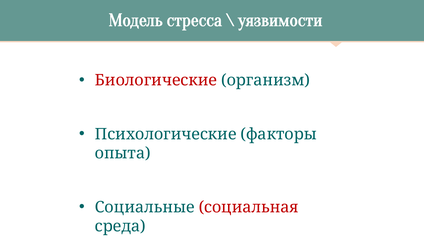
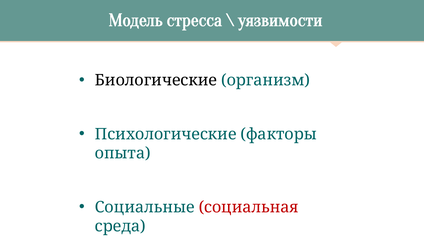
Биологические colour: red -> black (156, 80)
